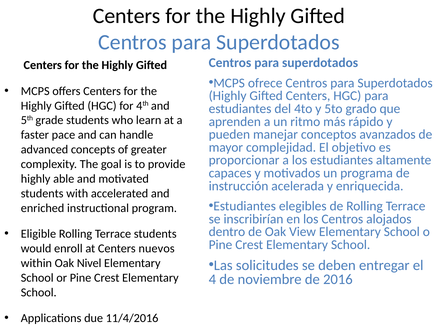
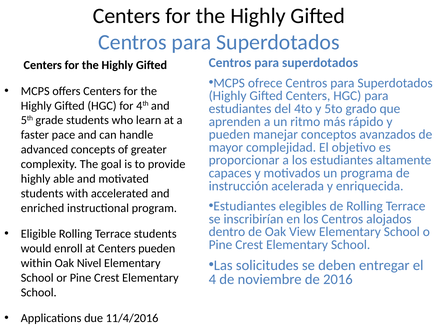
Centers nuevos: nuevos -> pueden (157, 248)
